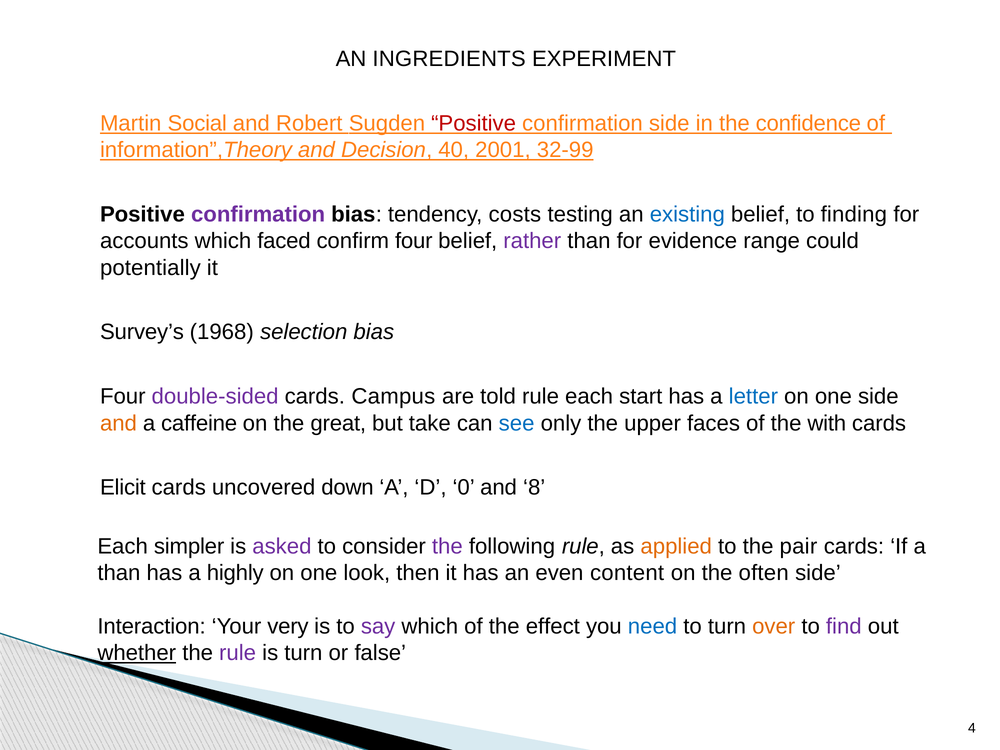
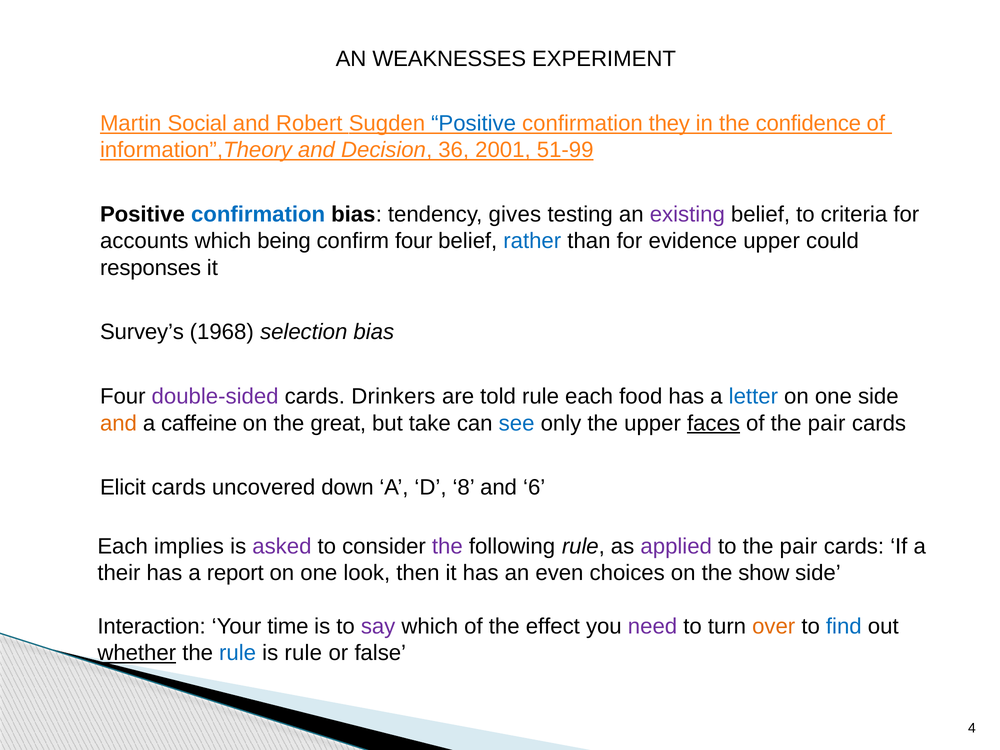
INGREDIENTS: INGREDIENTS -> WEAKNESSES (449, 59)
Positive colour: red -> blue (474, 123)
confirmation side: side -> they (669, 123)
40: 40 -> 36 (454, 150)
32-99: 32-99 -> 51-99 (565, 150)
confirmation colour: purple -> blue (258, 214)
costs: costs -> gives (515, 214)
existing colour: blue -> purple (687, 214)
finding: finding -> criteria (854, 214)
faced: faced -> being (284, 241)
rather colour: purple -> blue (532, 241)
evidence range: range -> upper (772, 241)
potentially: potentially -> responses (151, 268)
Campus: Campus -> Drinkers (393, 397)
start: start -> food (641, 397)
faces underline: none -> present (714, 423)
of the with: with -> pair (827, 423)
0: 0 -> 8 (464, 488)
8: 8 -> 6 (534, 488)
simpler: simpler -> implies (189, 546)
applied colour: orange -> purple (676, 546)
than: than -> their (119, 573)
highly: highly -> report (235, 573)
content: content -> choices (627, 573)
often: often -> show (764, 573)
very: very -> time (288, 626)
need colour: blue -> purple (653, 626)
find colour: purple -> blue (844, 626)
rule colour: purple -> blue (238, 653)
is turn: turn -> rule (303, 653)
